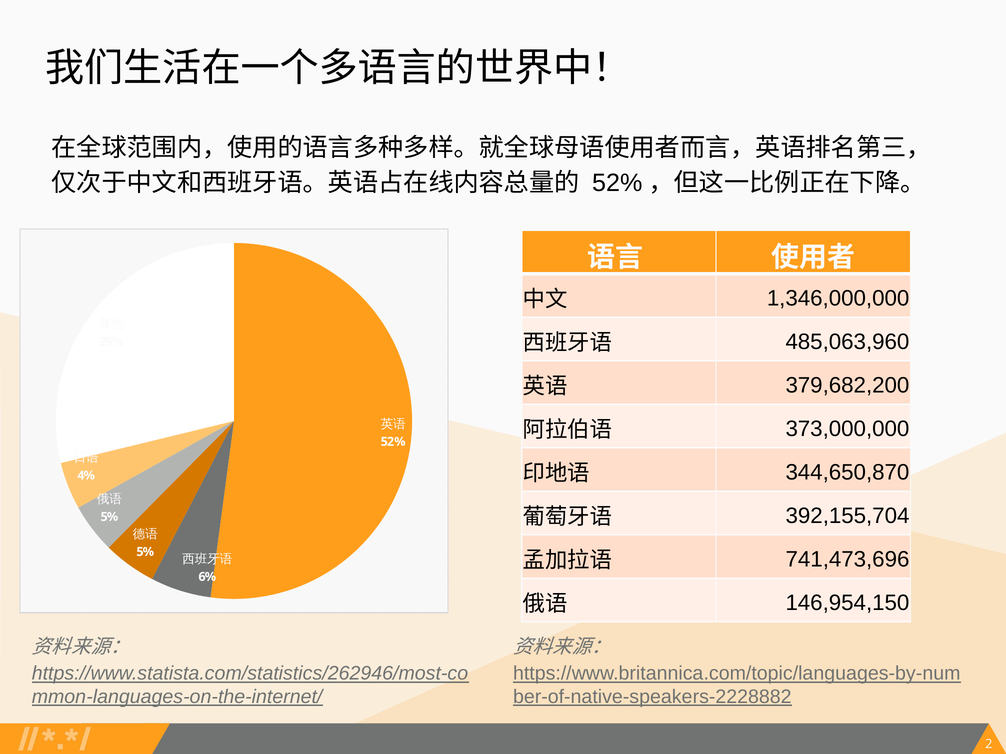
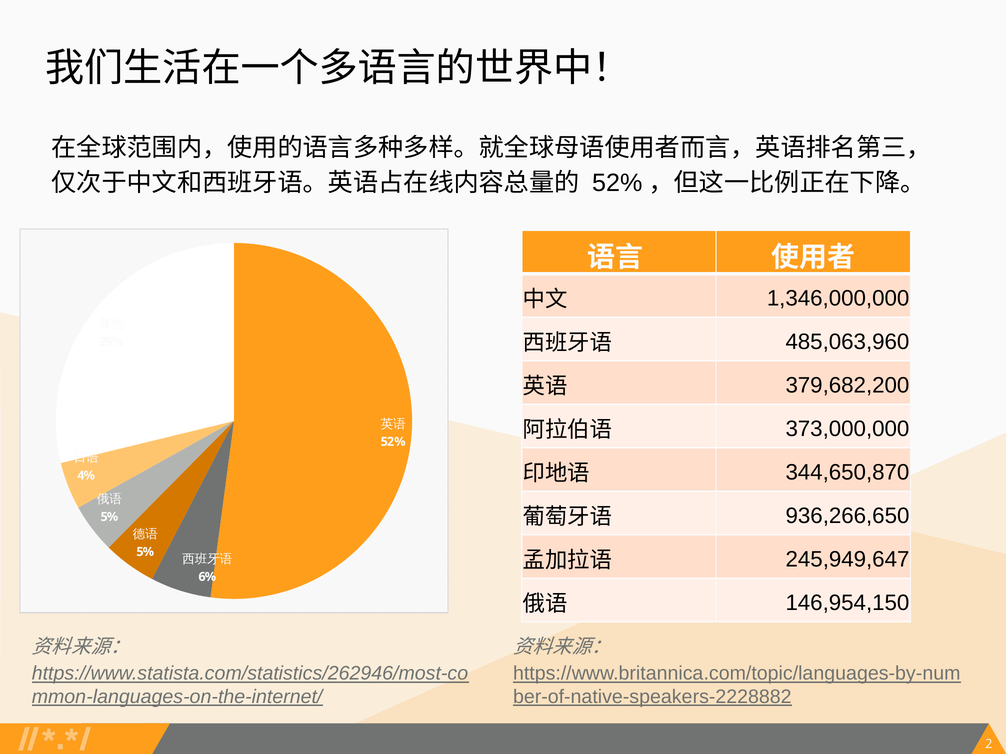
392,155,704: 392,155,704 -> 936,266,650 (848, 516)
741,473,696: 741,473,696 -> 245,949,647 (848, 560)
